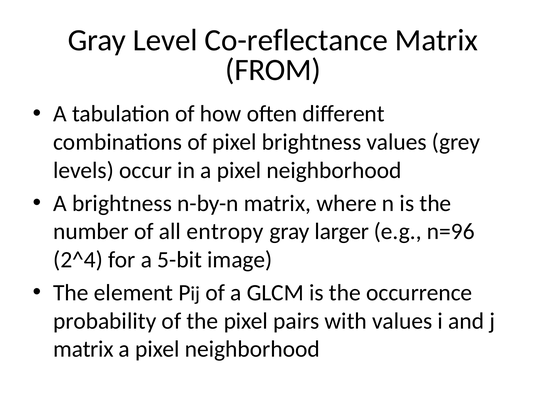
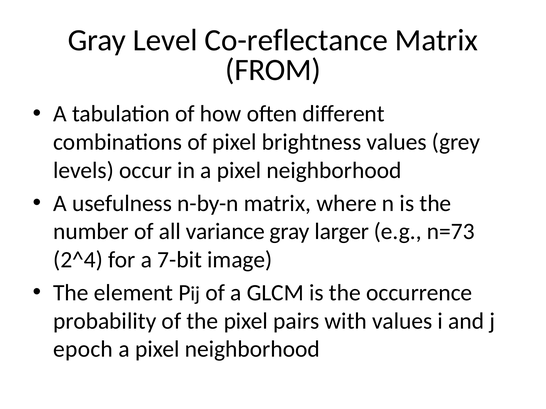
A brightness: brightness -> usefulness (122, 204)
entropy: entropy -> variance (225, 232)
n=96: n=96 -> n=73 (451, 232)
5-bit: 5-bit -> 7-bit (180, 260)
matrix: matrix -> epoch (83, 350)
